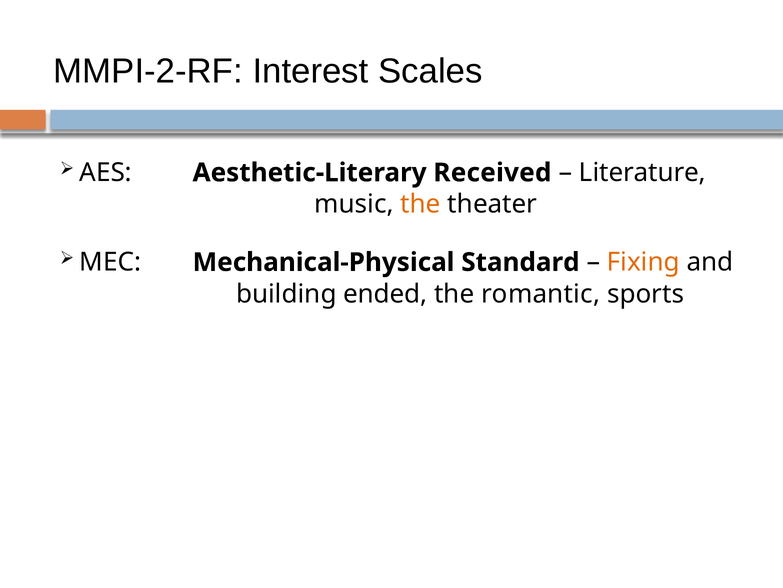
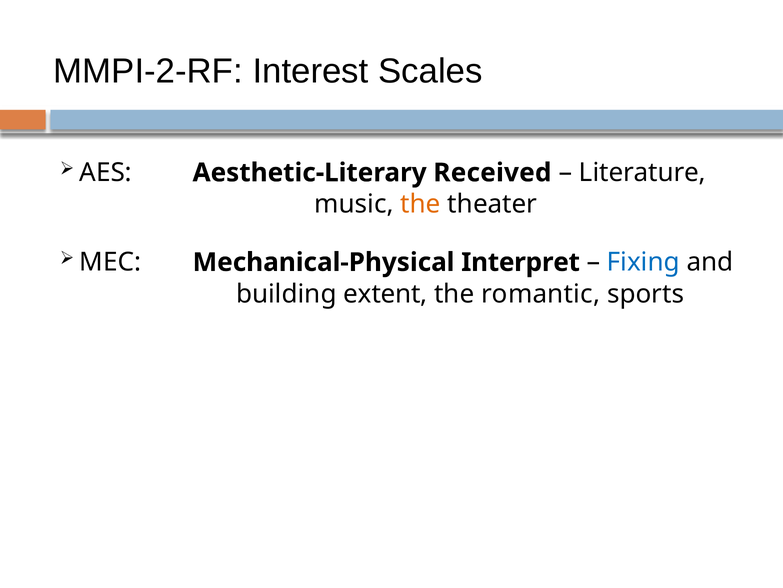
Standard: Standard -> Interpret (521, 262)
Fixing colour: orange -> blue (643, 262)
ended: ended -> extent (385, 294)
